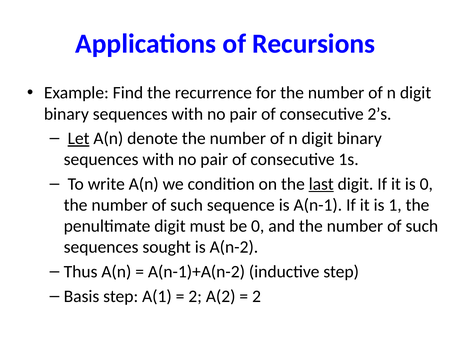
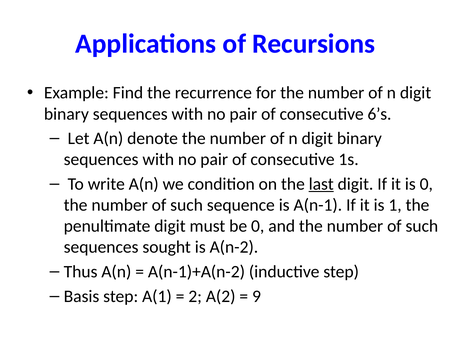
2’s: 2’s -> 6’s (379, 114)
Let underline: present -> none (79, 139)
2: 2 -> 9 (257, 297)
